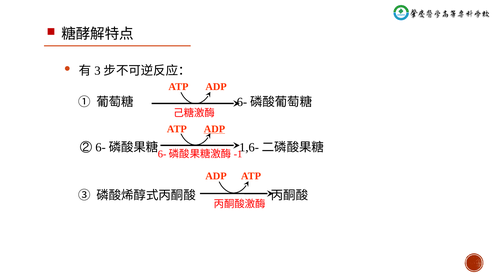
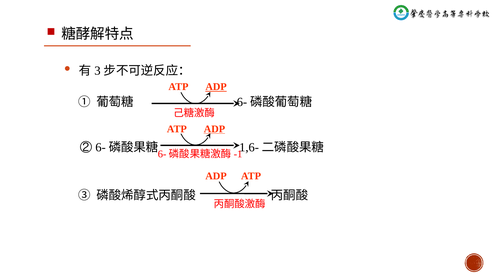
ADP underline: none -> present (216, 87)
